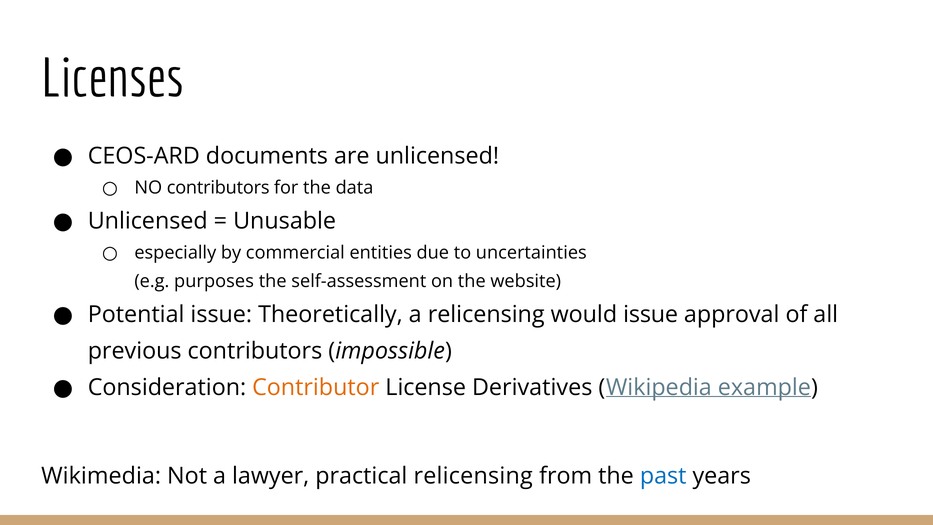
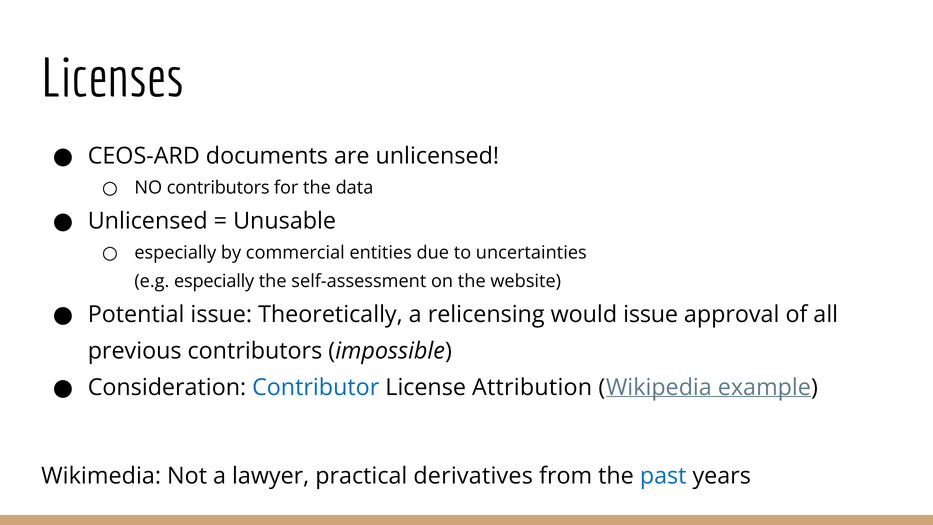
e.g purposes: purposes -> especially (214, 281)
Contributor colour: orange -> blue (316, 387)
Derivatives: Derivatives -> Attribution (532, 387)
practical relicensing: relicensing -> derivatives (473, 476)
